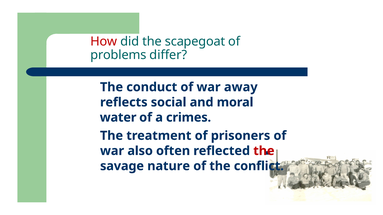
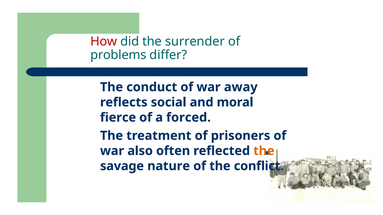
scapegoat: scapegoat -> surrender (195, 41)
water: water -> fierce (118, 118)
crimes: crimes -> forced (188, 118)
the colour: red -> orange (264, 151)
